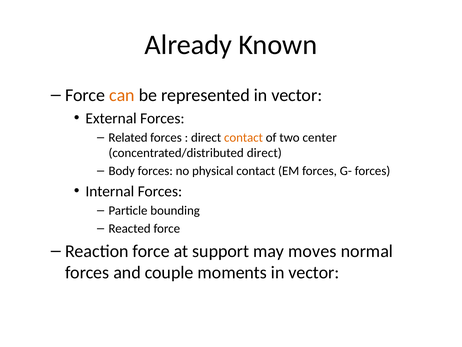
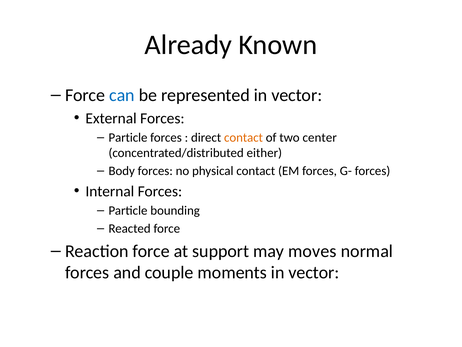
can colour: orange -> blue (122, 95)
Related: Related -> Particle (128, 137)
concentrated/distributed direct: direct -> either (264, 153)
